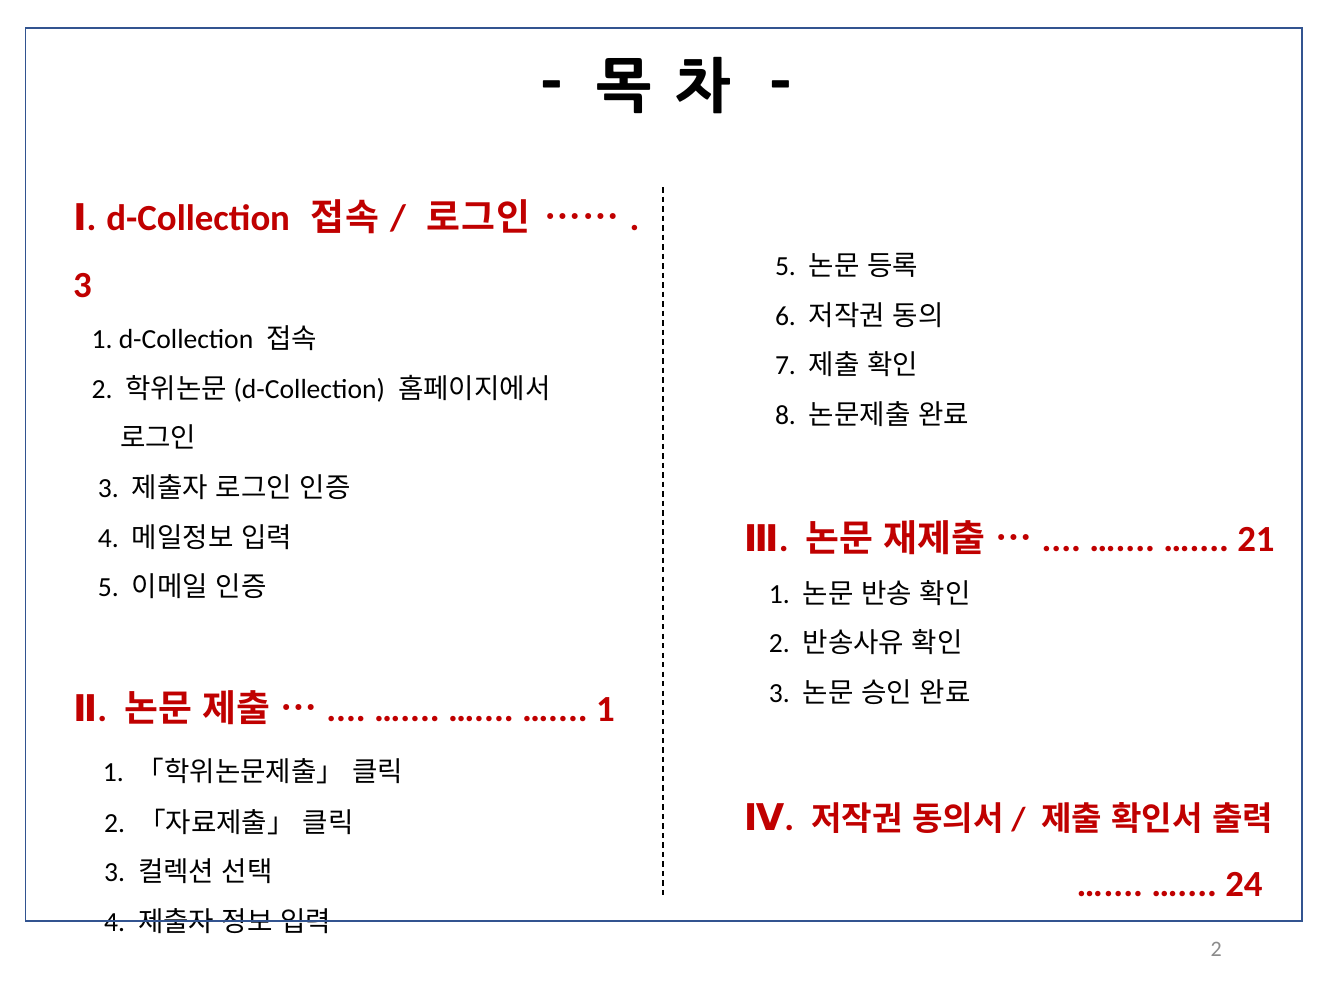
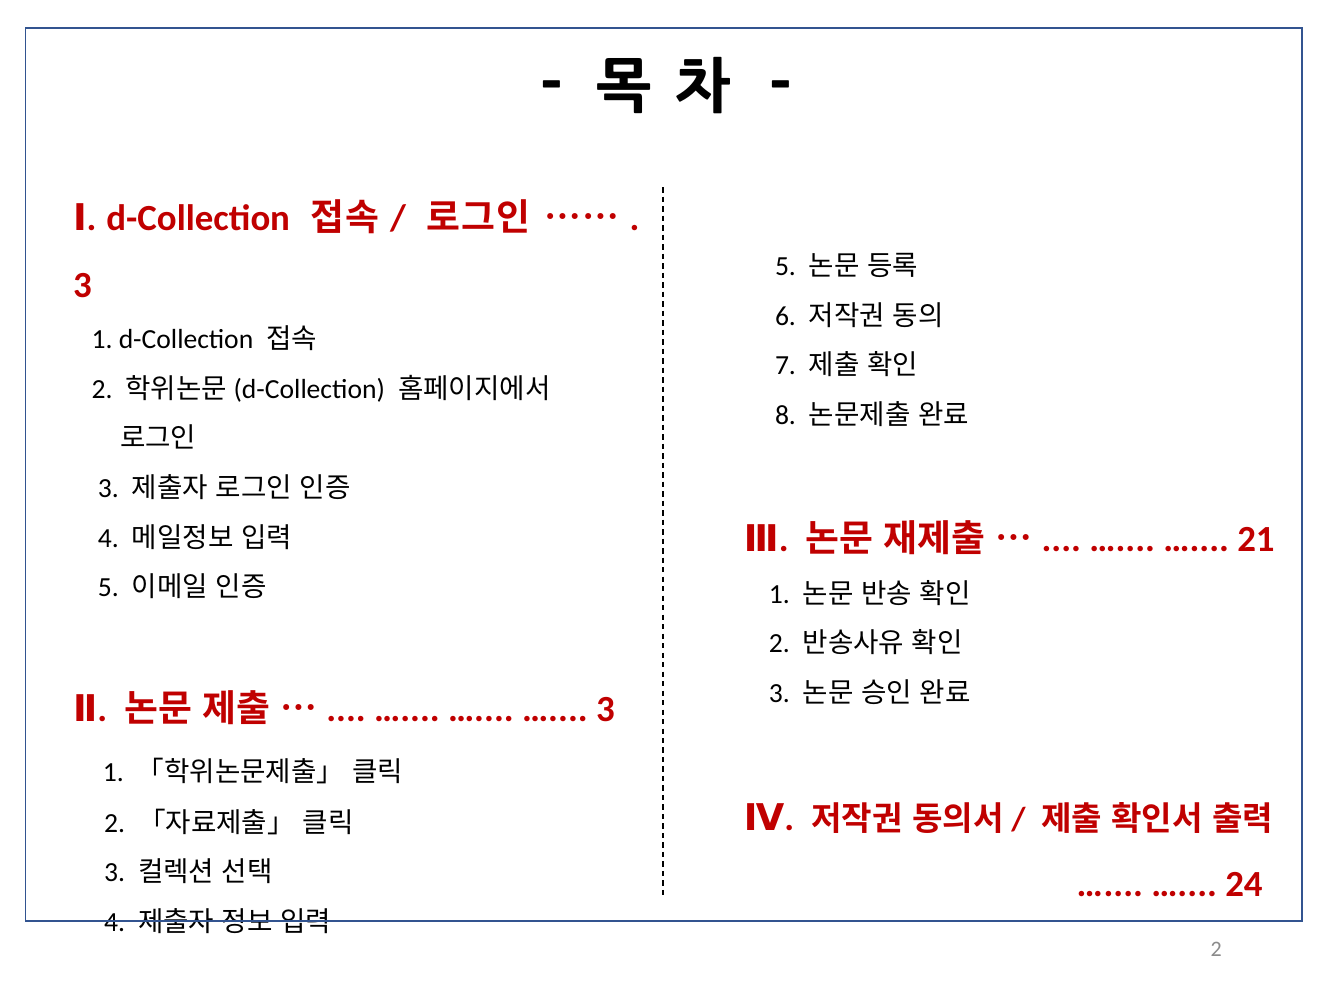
1: 1 -> 3 (605, 709)
